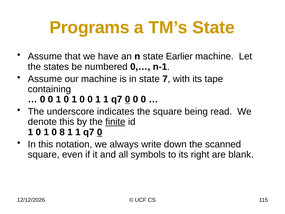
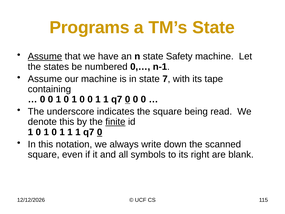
Assume underline: none -> present (45, 56)
Earlier: Earlier -> Safety (179, 56)
8: 8 -> 1 (62, 132)
